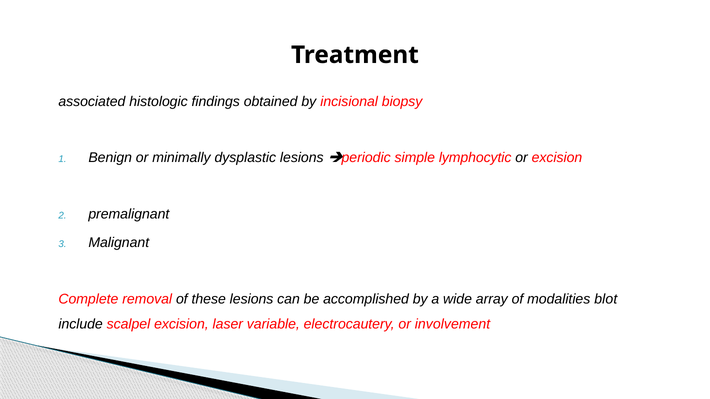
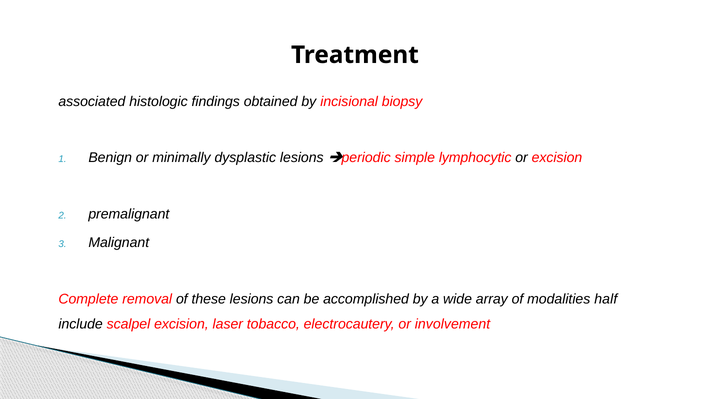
blot: blot -> half (606, 299)
variable: variable -> tobacco (273, 324)
